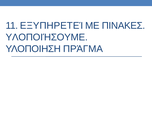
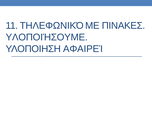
ΕΞΥΠΗΡΕΤΕΊ: ΕΞΥΠΗΡΕΤΕΊ -> ΤΗΛΕΦΩΝΙΚΌ (52, 26)
ΠΡΆΓΜΑ: ΠΡΆΓΜΑ -> ΑΦΑΙΡΕΊ (83, 49)
